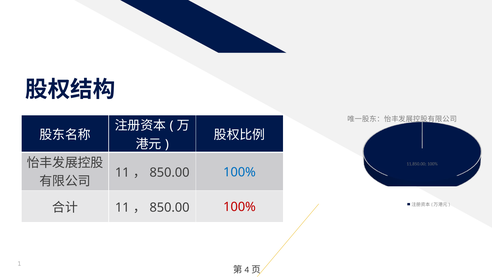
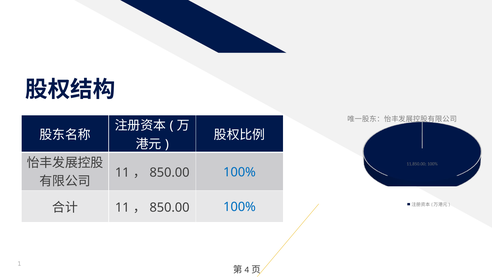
100% colour: red -> blue (240, 207)
